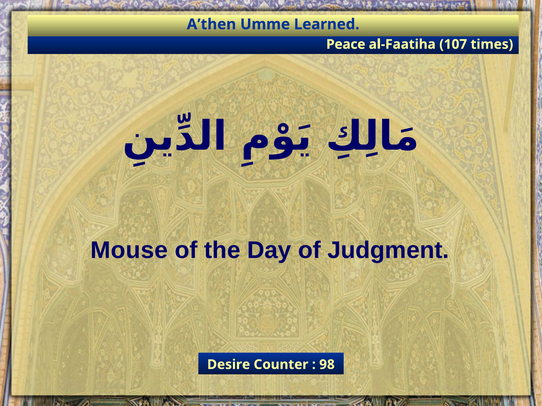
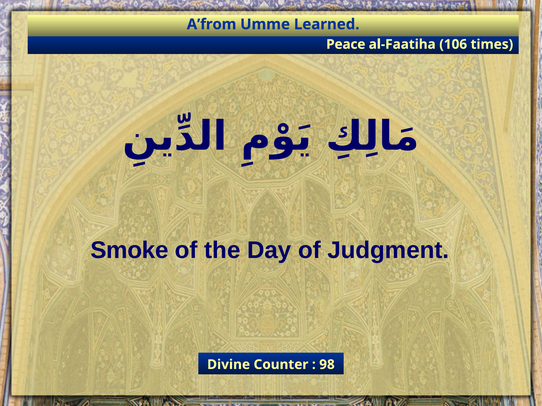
A’then: A’then -> A’from (212, 24)
107: 107 -> 106 (453, 44)
Mouse: Mouse -> Smoke (129, 250)
Desire: Desire -> Divine (229, 365)
